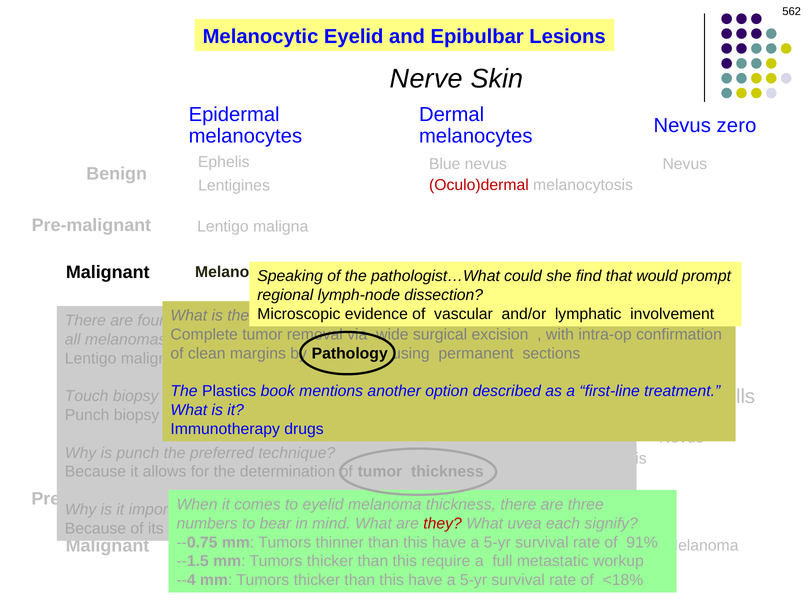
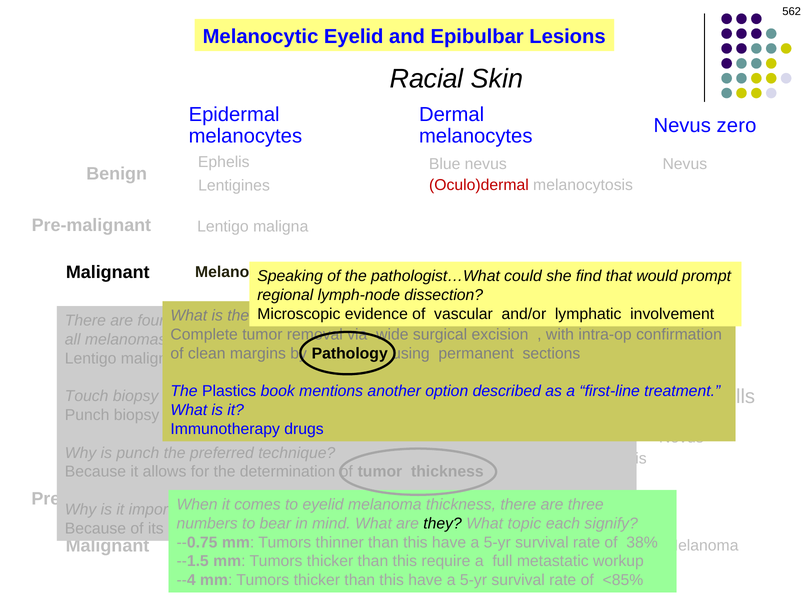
Nerve: Nerve -> Racial (427, 79)
they colour: red -> black (443, 523)
uvea: uvea -> topic (524, 523)
91%: 91% -> 38% (642, 542)
<18%: <18% -> <85% (623, 580)
